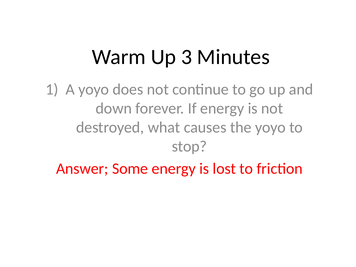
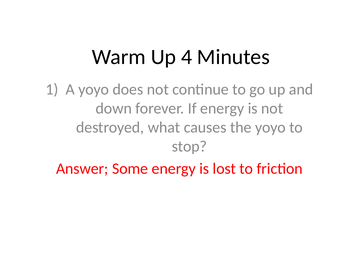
3: 3 -> 4 (187, 57)
